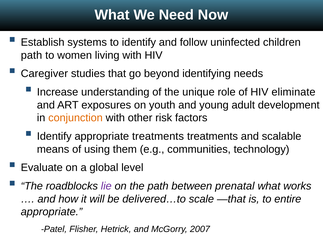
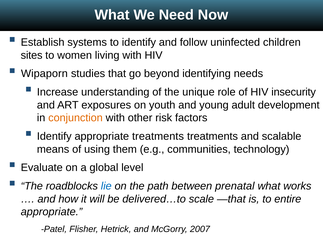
path: path -> sites (32, 55)
Caregiver: Caregiver -> Wipaporn (44, 73)
eliminate: eliminate -> insecurity (294, 92)
lie colour: purple -> blue (106, 185)
